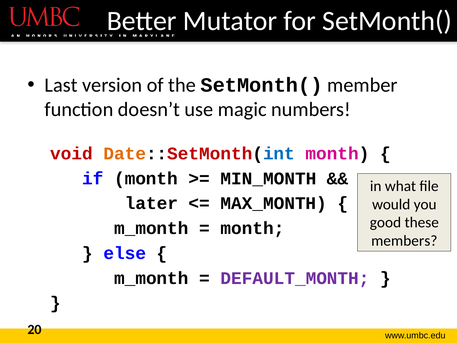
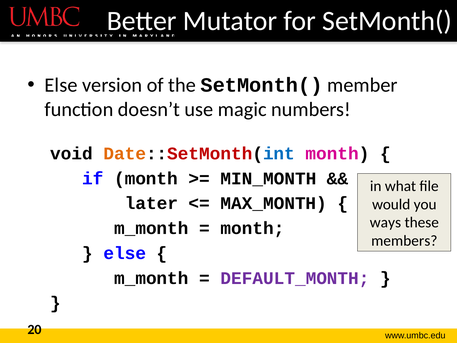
Last: Last -> Else (61, 85)
void colour: red -> black (72, 153)
good: good -> ways (385, 222)
